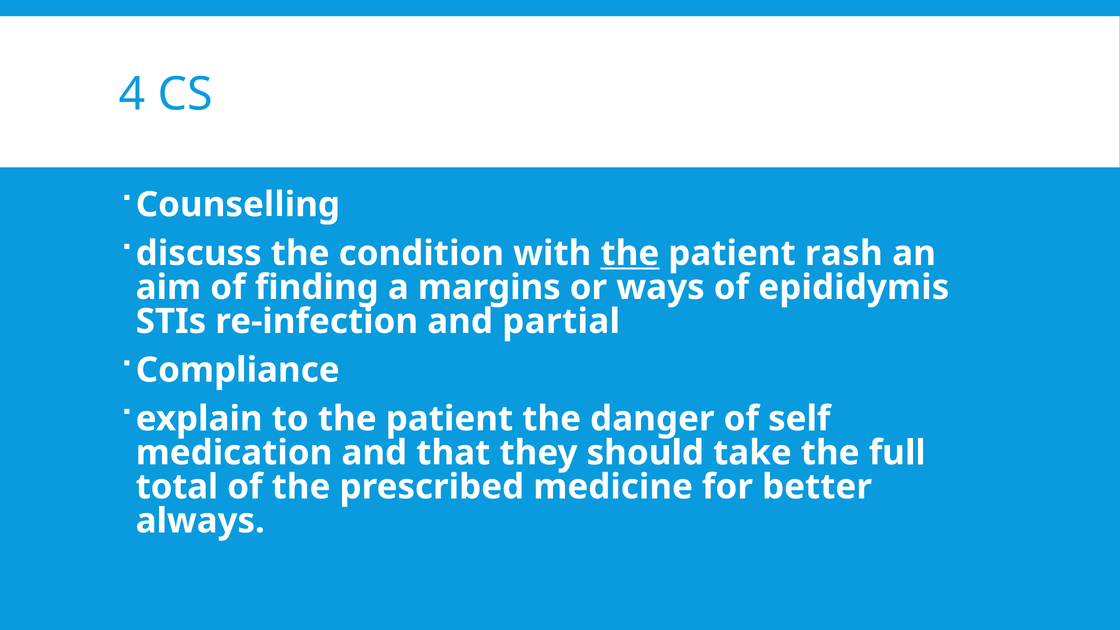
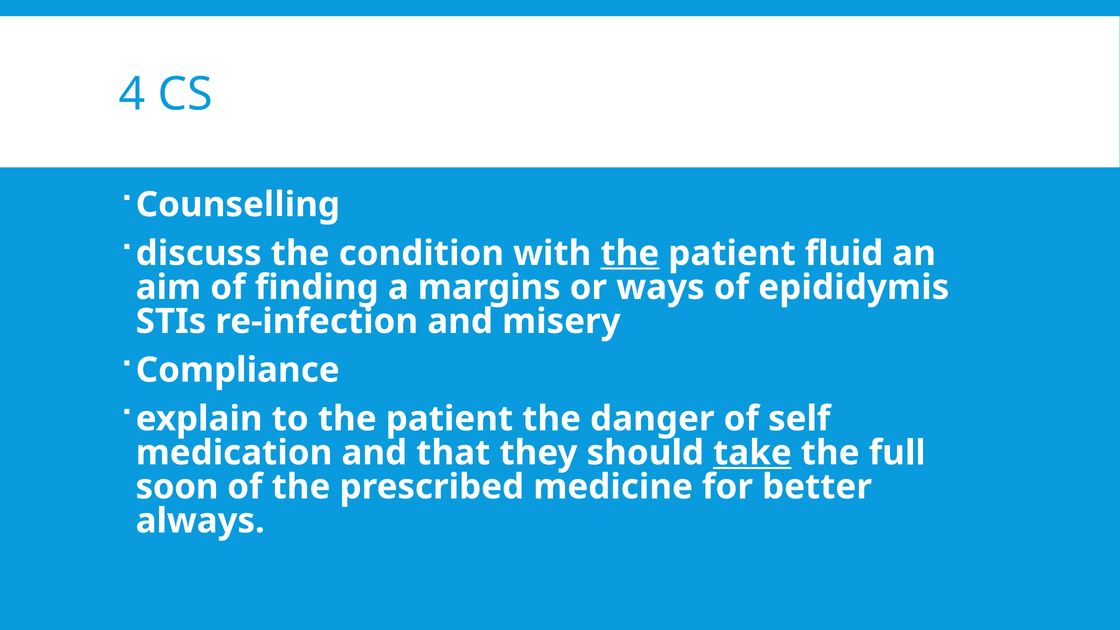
rash: rash -> fluid (844, 253)
partial: partial -> misery (561, 321)
take underline: none -> present (752, 453)
total: total -> soon (177, 487)
